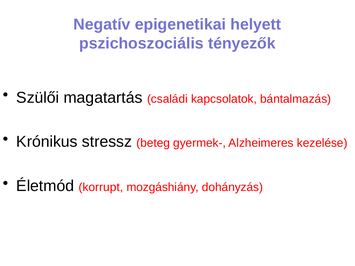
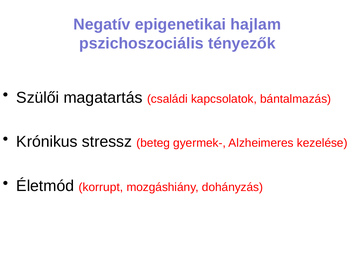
helyett: helyett -> hajlam (256, 24)
